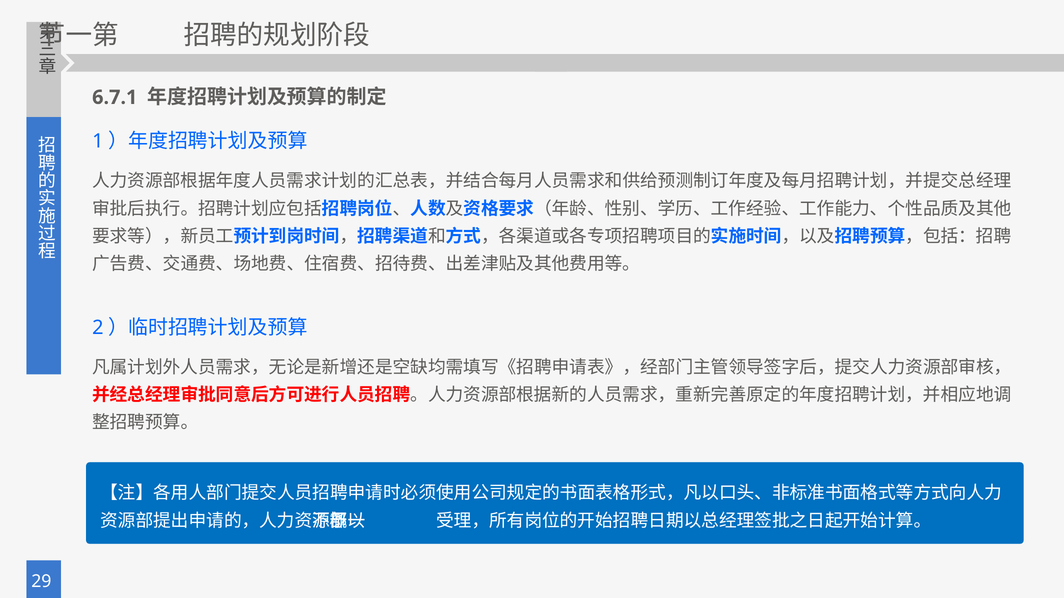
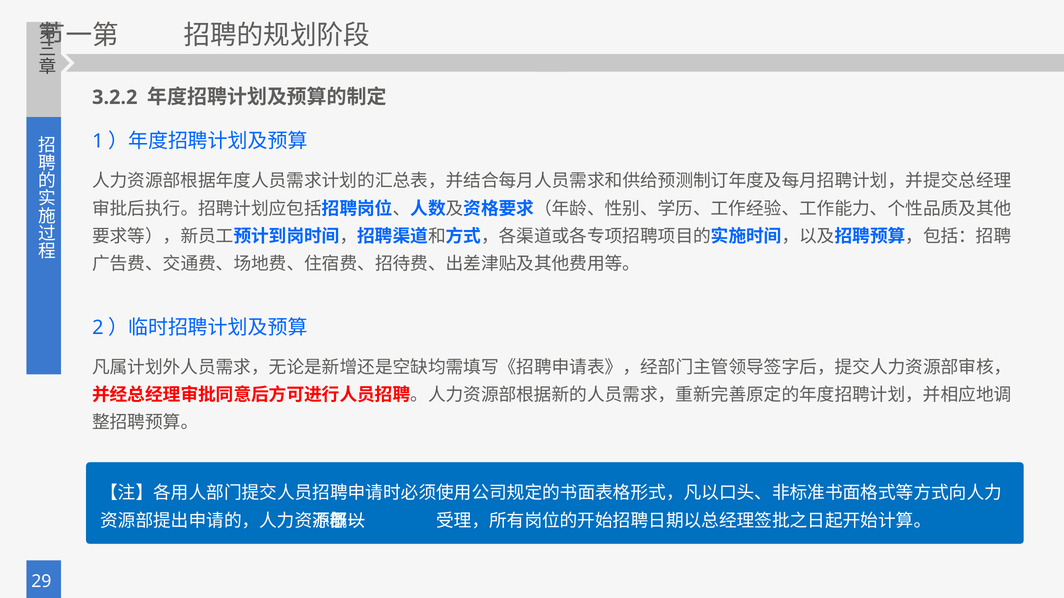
6.7.1: 6.7.1 -> 3.2.2 (115, 97)
